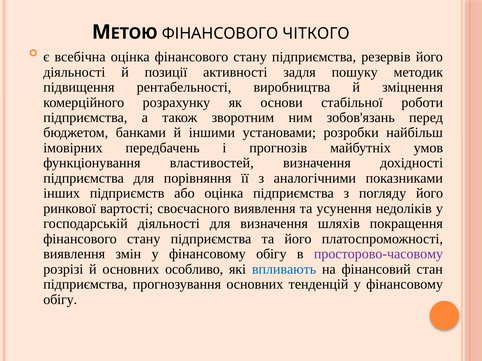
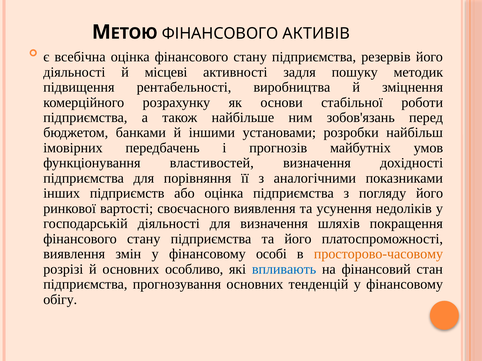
ЧІТКОГО: ЧІТКОГО -> АКТИВІВ (316, 33)
позиції: позиції -> місцеві (166, 72)
зворотним: зворотним -> найбільше (243, 118)
змін у фінансовому обігу: обігу -> особі (271, 254)
просторово-часовому colour: purple -> orange (378, 254)
